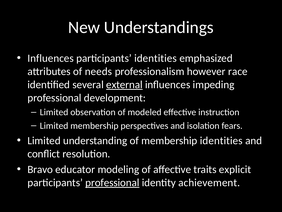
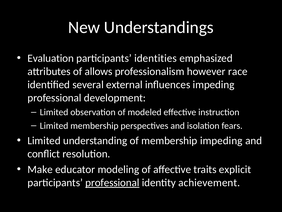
Influences: Influences -> Evaluation (51, 58)
needs: needs -> allows (99, 71)
external underline: present -> none (124, 84)
membership identities: identities -> impeding (221, 140)
Bravo: Bravo -> Make (40, 169)
